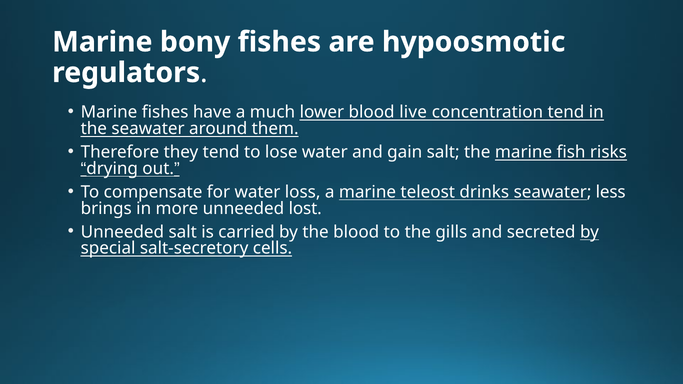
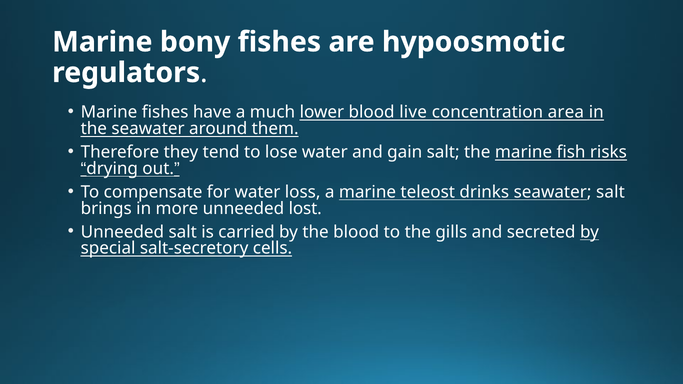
concentration tend: tend -> area (566, 112)
seawater less: less -> salt (610, 192)
